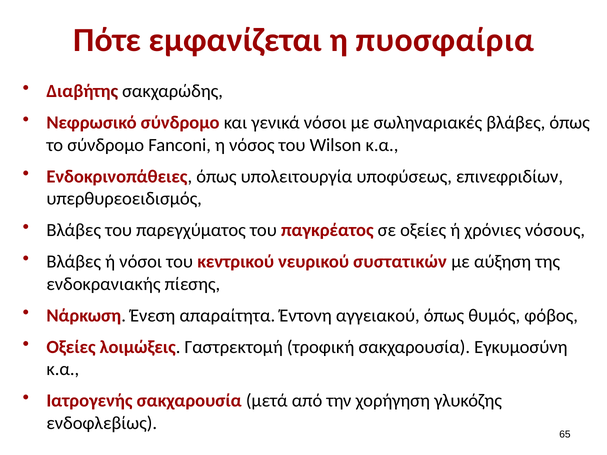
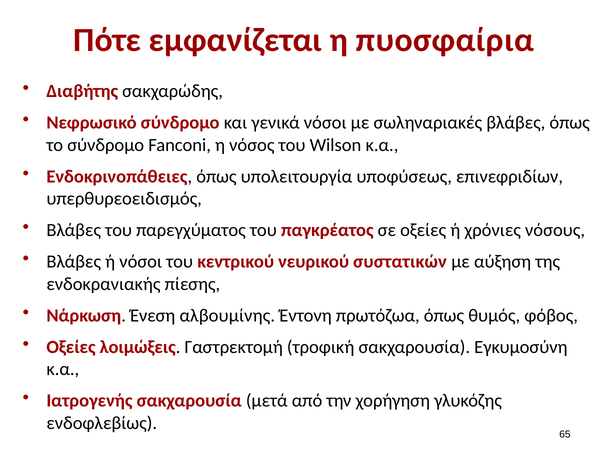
απαραίτητα: απαραίτητα -> αλβουμίνης (227, 316)
αγγειακού: αγγειακού -> πρωτόζωα (378, 316)
